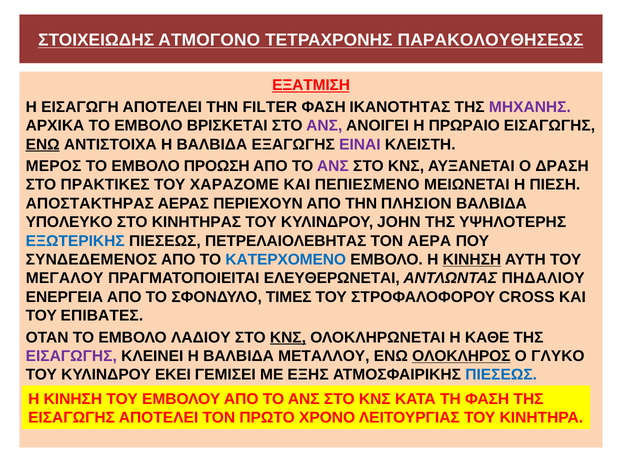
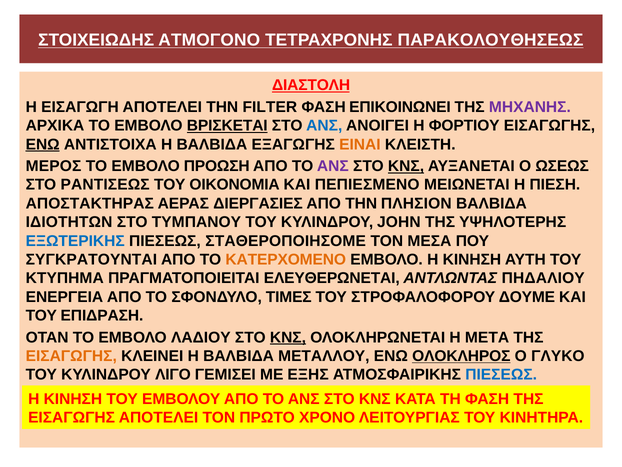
ΕΞΑΤΜΙΣΗ: ΕΞΑΤΜΙΣΗ -> ΔΙΑΣΤΟΛΗ (311, 85)
ΙΚΑΝΟΤΗΤΑΣ: ΙΚΑΝΟΤΗΤΑΣ -> ΕΠΙΚΟΙΝΩΝΕΙ (400, 107)
ΒΡΙΣΚΕΤΑΙ underline: none -> present (227, 126)
ΑΝΣ colour: purple -> blue (324, 126)
ΠΡΩΡΑΙΟ: ΠΡΩΡΑΙΟ -> ΦΟΡΤΙΟΥ (464, 126)
ΕΙΝΑΙ colour: purple -> orange (360, 144)
ΚΝΣ underline: none -> present (406, 166)
ΔΡΑΣΗ: ΔΡΑΣΗ -> ΩΣΕΩΣ (562, 166)
ΠΡΑΚΤΙΚΕΣ: ΠΡΑΚΤΙΚΕΣ -> ΡΑΝΤΙΣΕΩΣ (105, 185)
ΧΑΡΑΖΟΜΕ: ΧΑΡΑΖΟΜΕ -> ΟΙΚΟΝΟΜΙΑ (235, 185)
ΠΕΡΙΕΧΟΥΝ: ΠΕΡΙΕΧΟΥΝ -> ΔΙΕΡΓΑΣΙΕΣ (258, 203)
ΥΠΟΛΕΥΚΟ: ΥΠΟΛΕΥΚΟ -> ΙΔΙΟΤΗΤΩΝ (69, 222)
ΚΙΝΗΤΗΡΑΣ: ΚΙΝΗΤΗΡΑΣ -> ΤΥΜΠΑΝΟΥ (196, 222)
ΠΕΤΡΕΛΑΙΟΛΕΒΗΤΑΣ: ΠΕΤΡΕΛΑΙΟΛΕΒΗΤΑΣ -> ΣΤΑΘΕΡΟΠΟΙΗΣΟΜΕ (286, 241)
ΑΕΡΑ: ΑΕΡΑ -> ΜΕΣΑ (429, 241)
ΣΥΝΔΕΔΕΜΕΝΟΣ: ΣΥΝΔΕΔΕΜΕΝΟΣ -> ΣΥΓΚΡΑΤΟΥΝΤΑΙ (91, 259)
ΚΑΤΕΡΧΟΜΕΝΟ colour: blue -> orange (286, 259)
ΚΙΝΗΣΗ underline: present -> none (472, 259)
ΜΕΓΑΛΟΥ: ΜΕΓΑΛΟΥ -> ΚΤΥΠΗΜΑ (65, 278)
CROSS: CROSS -> ΔΟΥΜΕ (527, 297)
ΕΠΙΒΑΤΕΣ: ΕΠΙΒΑΤΕΣ -> ΕΠΙΔΡΑΣΗ (102, 315)
ΚΑΘΕ: ΚΑΘΕ -> ΜΕΤΑ (487, 337)
ΕΙΣΑΓΩΓΗΣ colour: purple -> orange (71, 356)
ΕΚΕΙ: ΕΚΕΙ -> ΛΙΓΟ (173, 374)
